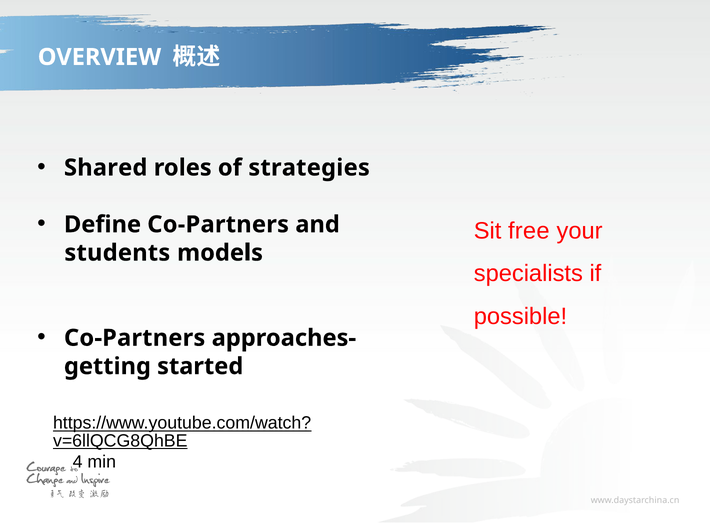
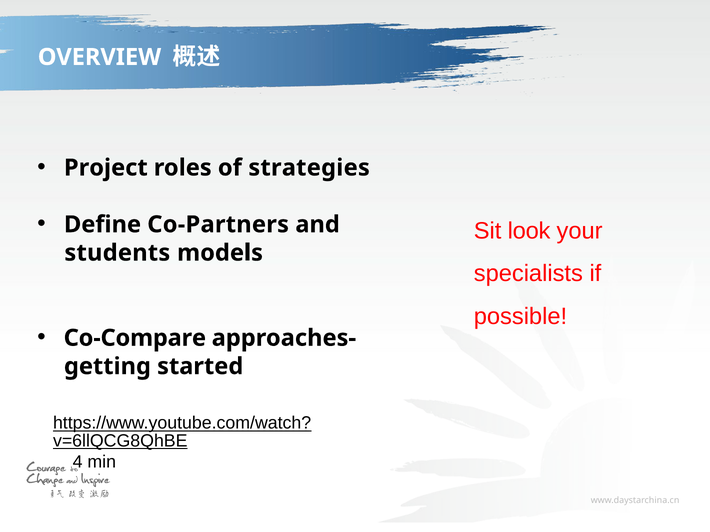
Shared: Shared -> Project (106, 168)
free: free -> look (529, 231)
Co-Partners: Co-Partners -> Co-Compare (135, 338)
